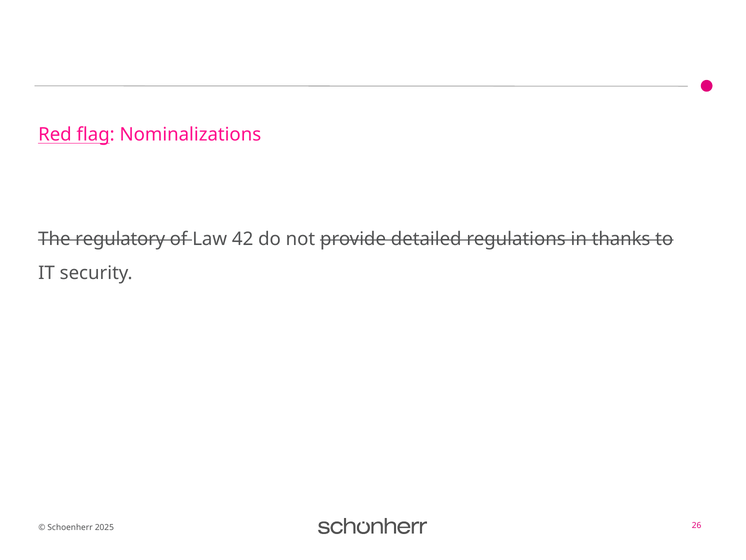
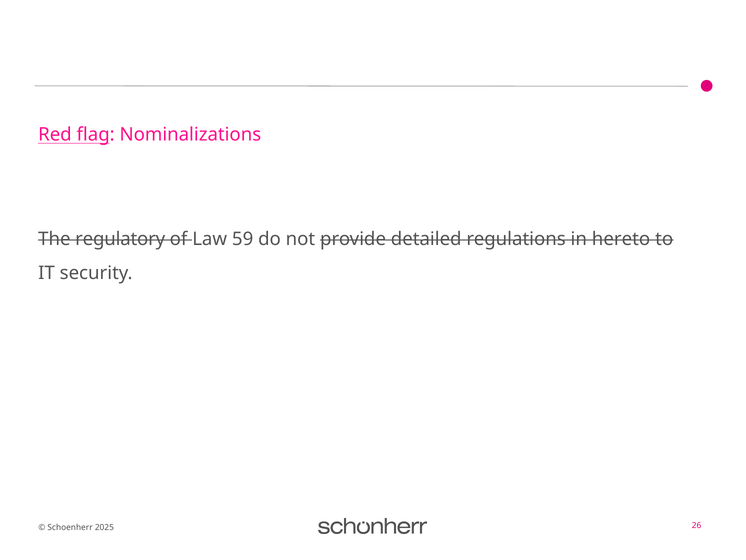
42: 42 -> 59 (243, 239)
thanks: thanks -> hereto (621, 239)
